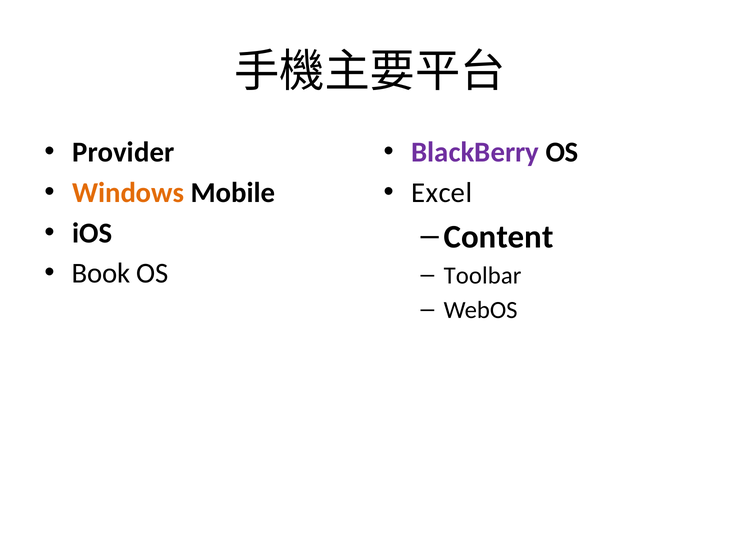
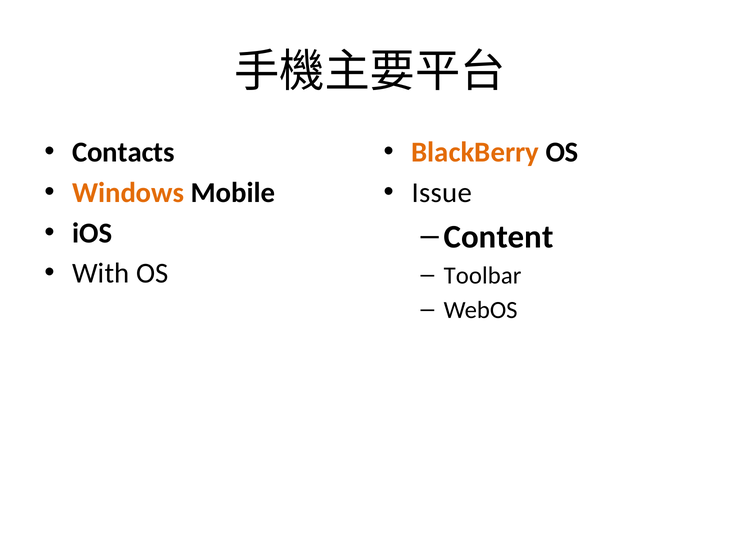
Provider: Provider -> Contacts (123, 152)
BlackBerry colour: purple -> orange (475, 152)
Excel: Excel -> Issue (442, 193)
Book: Book -> With (101, 273)
